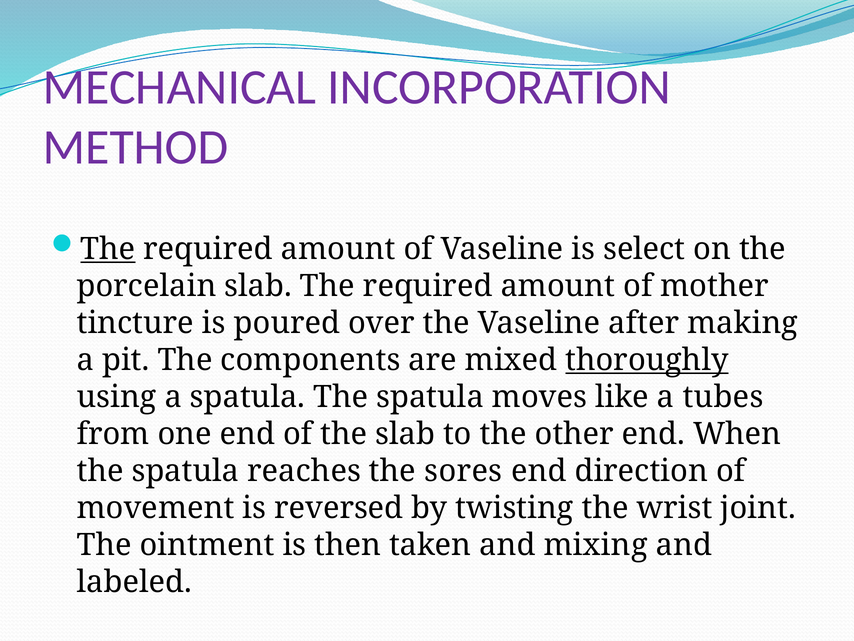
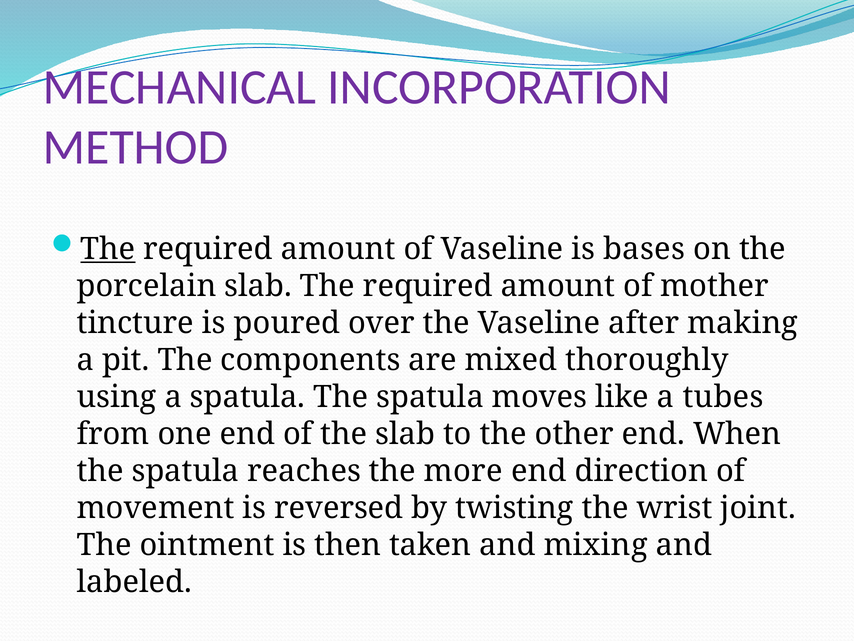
select: select -> bases (644, 249)
thoroughly underline: present -> none (647, 360)
sores: sores -> more (463, 471)
